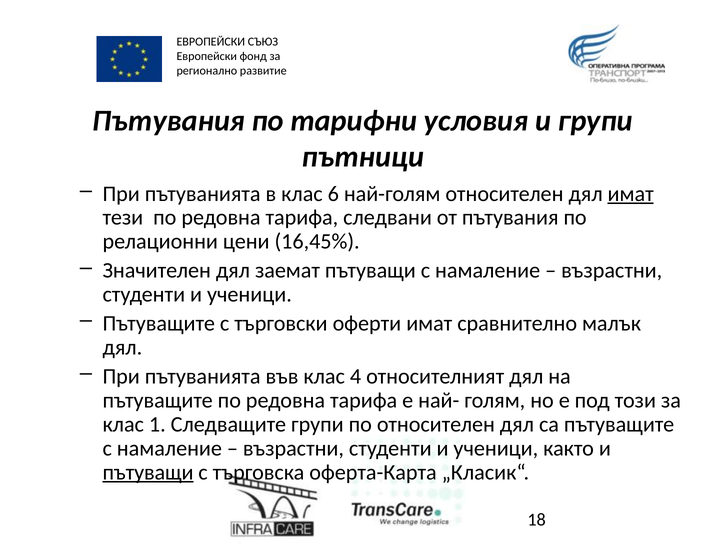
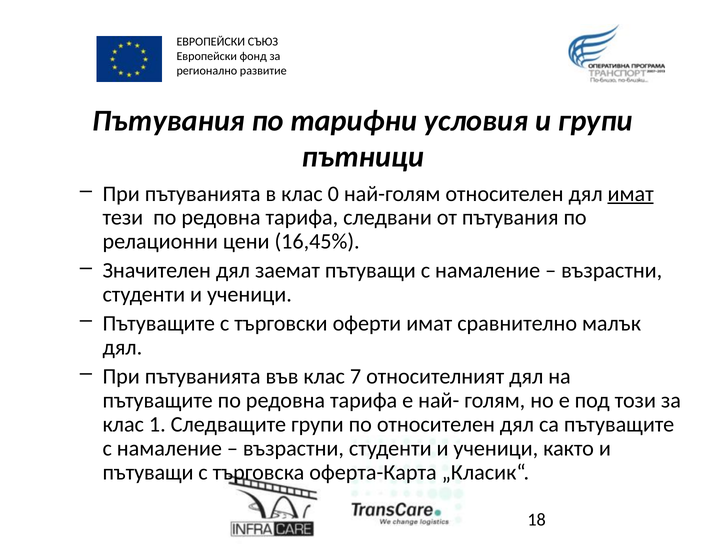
6: 6 -> 0 (333, 194)
4: 4 -> 7 (356, 377)
пътуващи underline: present -> none (148, 473)
